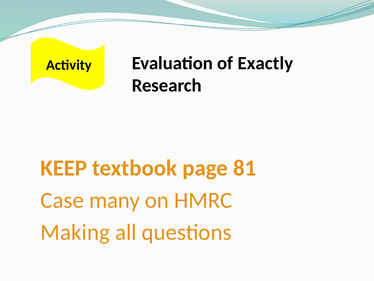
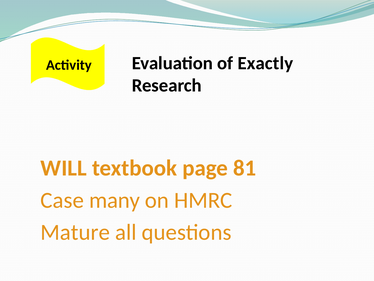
KEEP: KEEP -> WILL (64, 168)
Making: Making -> Mature (75, 232)
